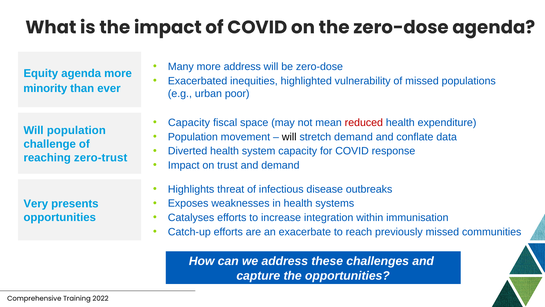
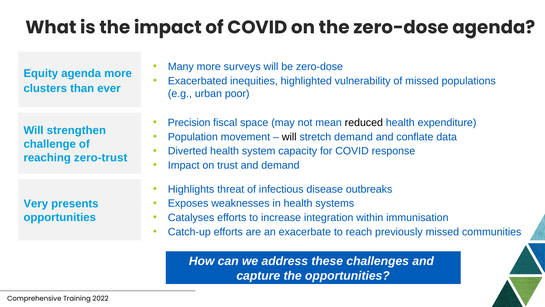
more address: address -> surveys (242, 67)
minority: minority -> clusters (45, 88)
Capacity: Capacity -> Precision (189, 122)
reduced colour: red -> black (364, 122)
Will population: population -> strengthen (76, 130)
